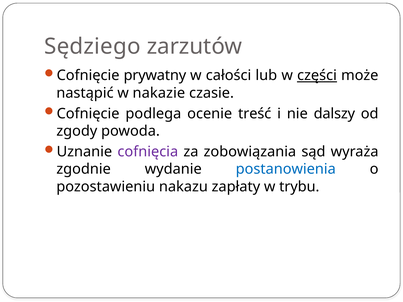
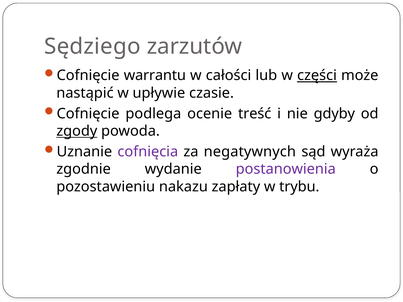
prywatny: prywatny -> warrantu (155, 76)
nakazie: nakazie -> upływie (159, 93)
dalszy: dalszy -> gdyby (334, 114)
zgody underline: none -> present (77, 131)
zobowiązania: zobowiązania -> negatywnych (250, 152)
postanowienia colour: blue -> purple (286, 169)
